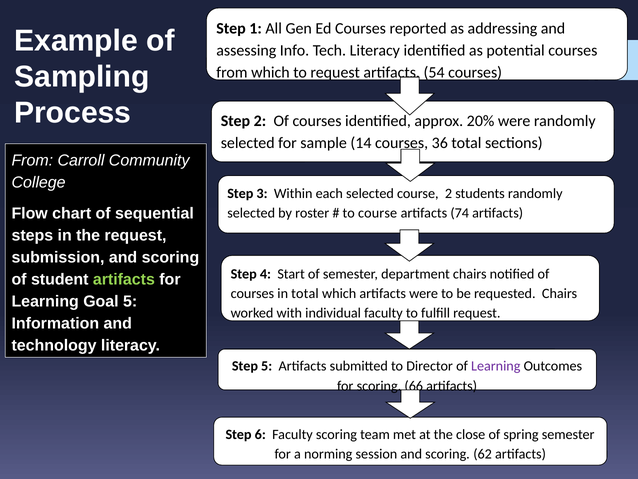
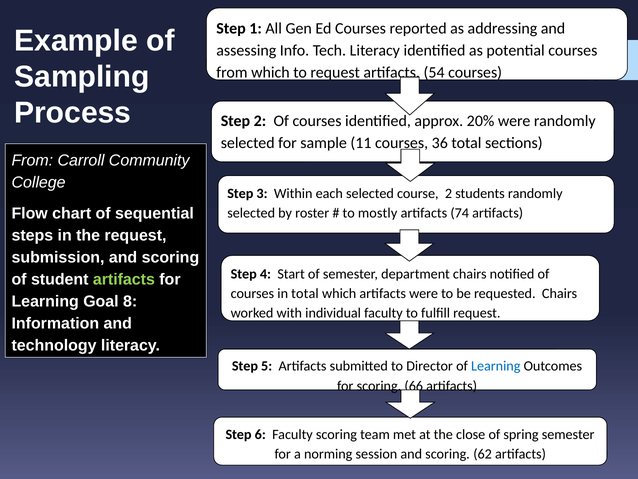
14: 14 -> 11 (361, 143)
to course: course -> mostly (378, 213)
Goal 5: 5 -> 8 (130, 301)
Learning colour: purple -> blue (496, 366)
